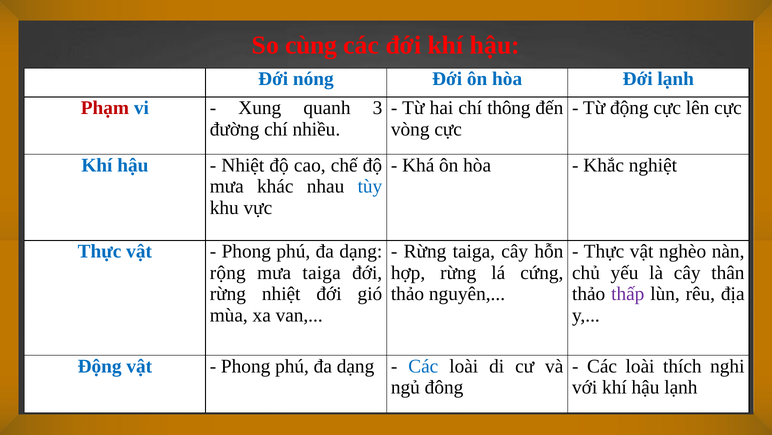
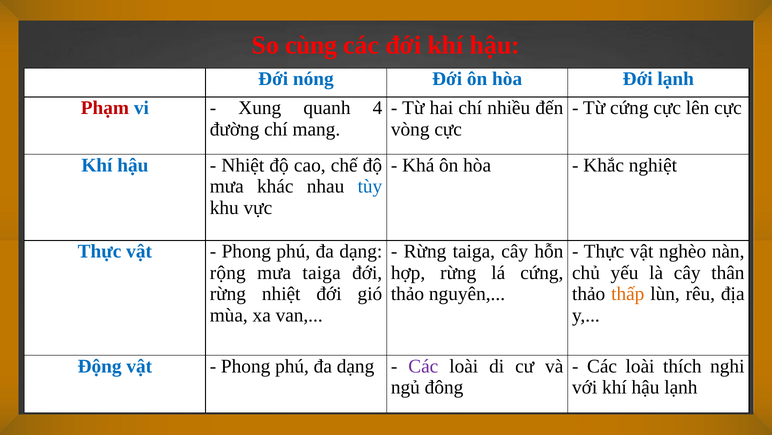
3: 3 -> 4 (378, 108)
thông: thông -> nhiều (509, 108)
Từ động: động -> cứng (629, 108)
nhiều: nhiều -> mang (316, 129)
thấp colour: purple -> orange (628, 294)
Các colour: blue -> purple (423, 366)
